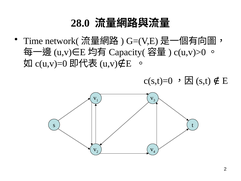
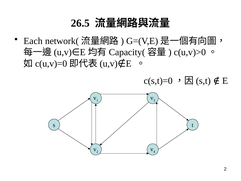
28.0: 28.0 -> 26.5 (80, 23)
Time: Time -> Each (33, 41)
